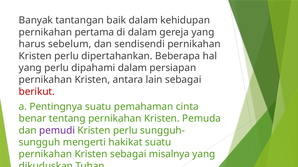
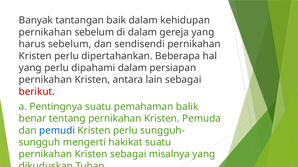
pernikahan pertama: pertama -> sebelum (94, 32)
cinta: cinta -> balik (187, 107)
pemudi colour: purple -> blue (57, 131)
